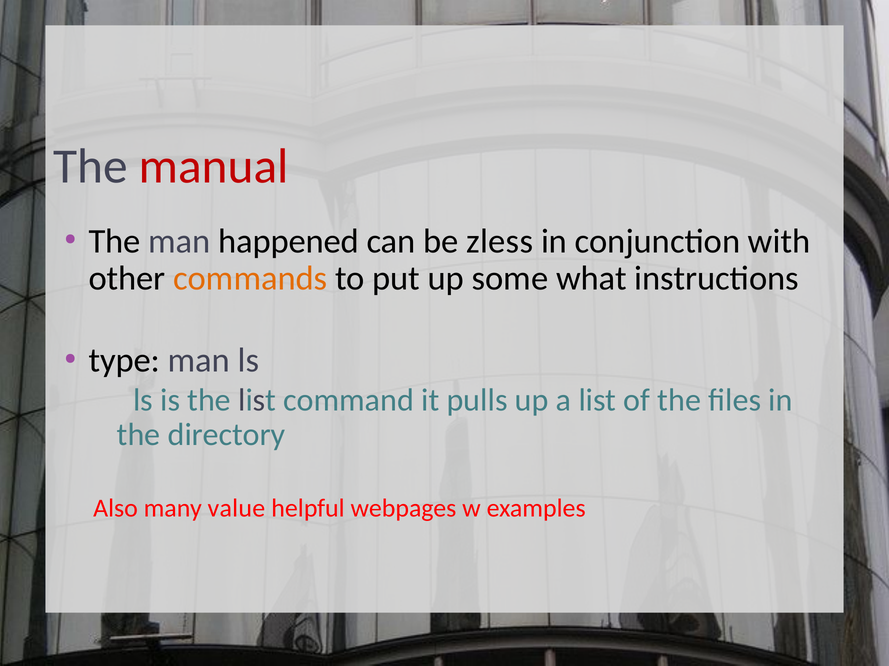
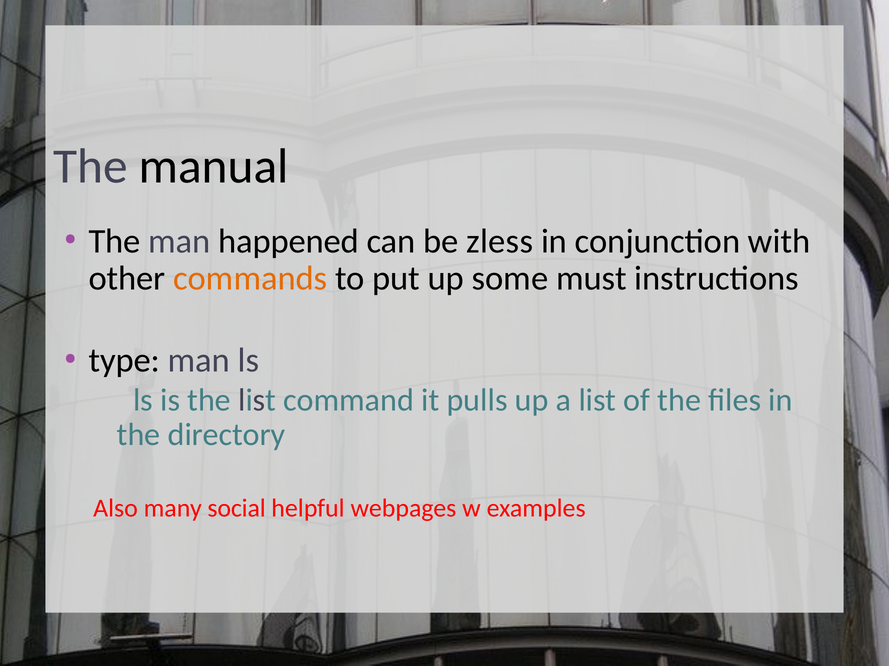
manual colour: red -> black (214, 166)
what: what -> must (591, 279)
value: value -> social (237, 509)
